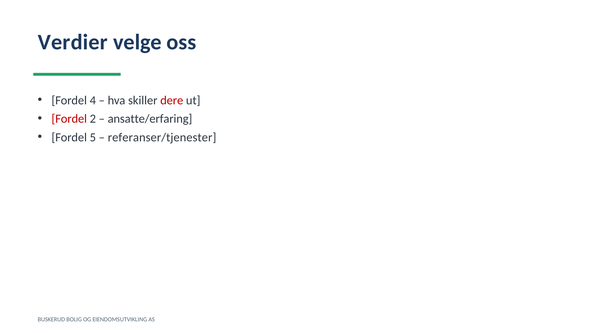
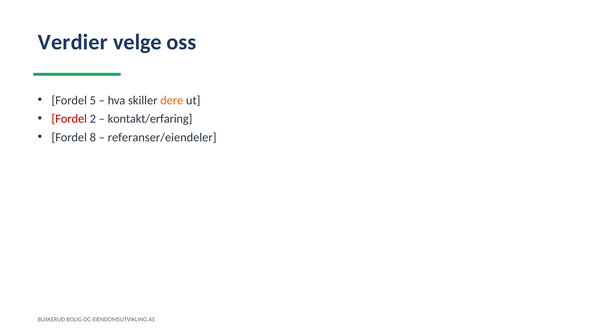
4: 4 -> 5 (93, 100)
dere colour: red -> orange (172, 100)
ansatte/erfaring: ansatte/erfaring -> kontakt/erfaring (150, 119)
5: 5 -> 8 (93, 137)
referanser/tjenester: referanser/tjenester -> referanser/eiendeler (162, 137)
